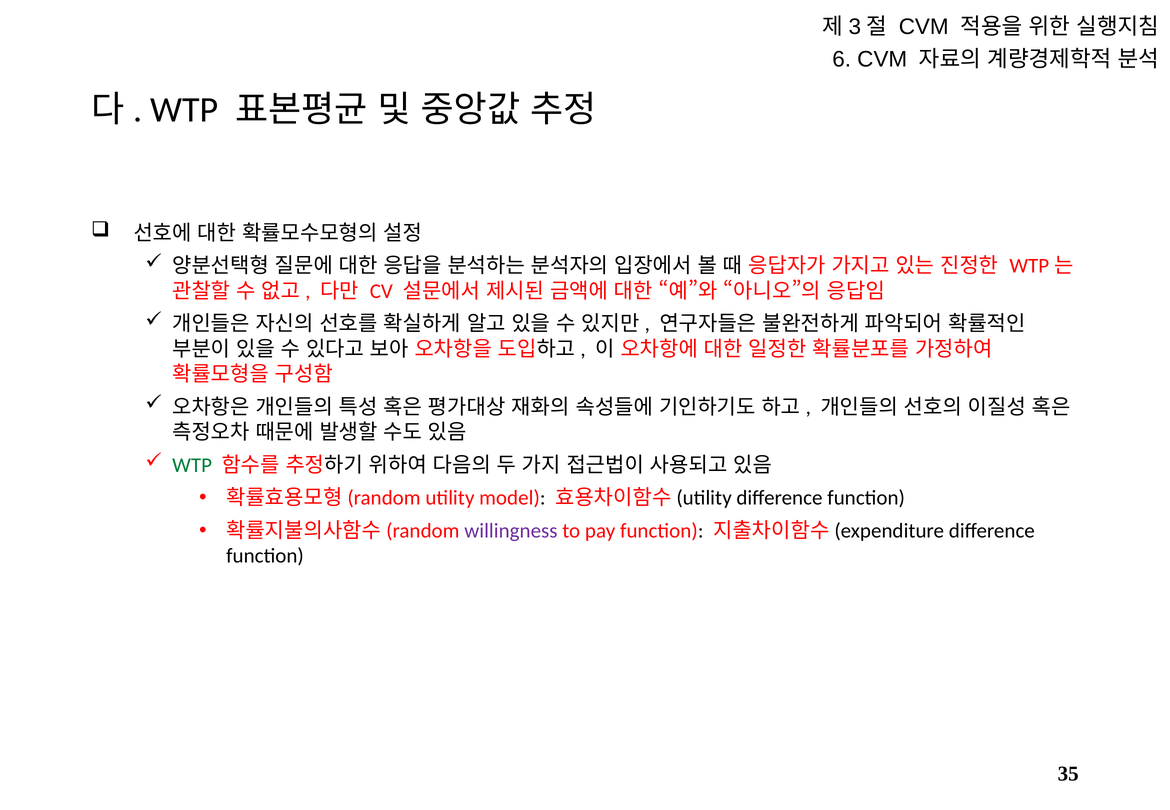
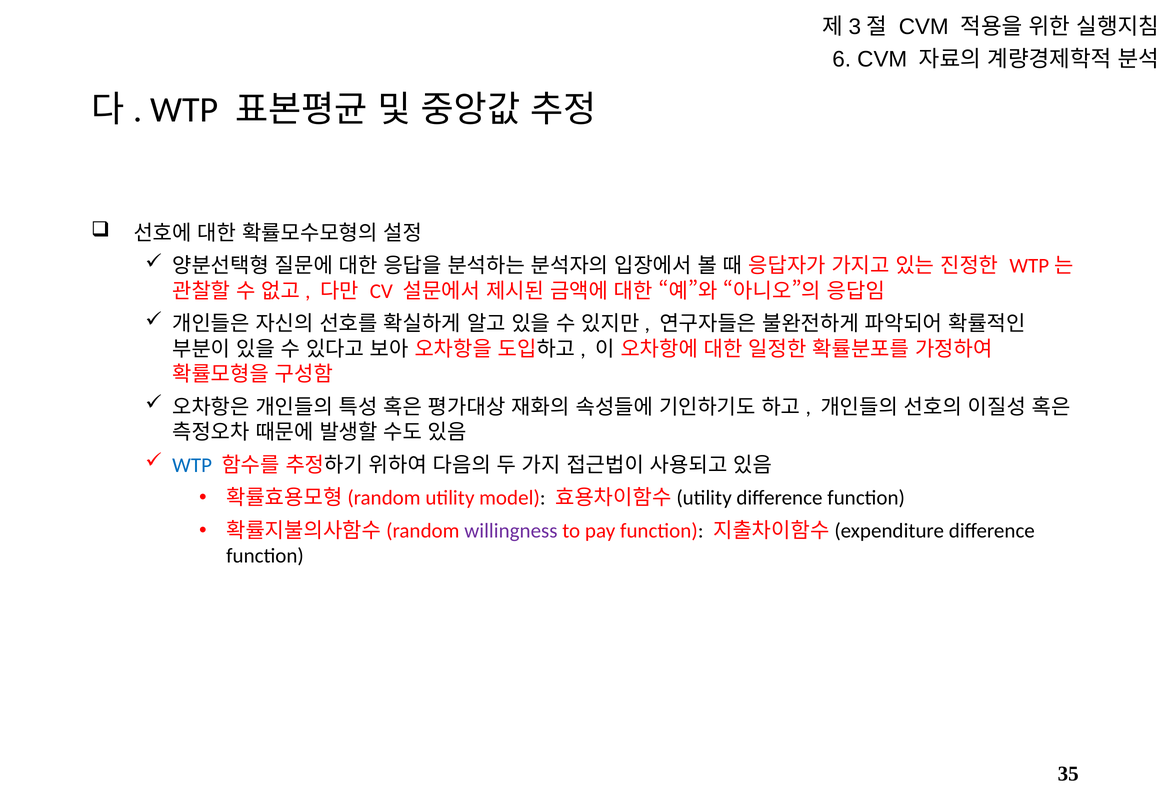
WTP colour: green -> blue (192, 465)
